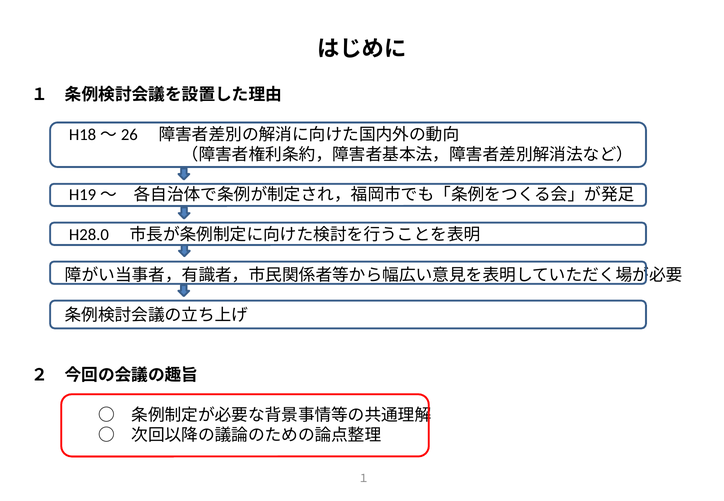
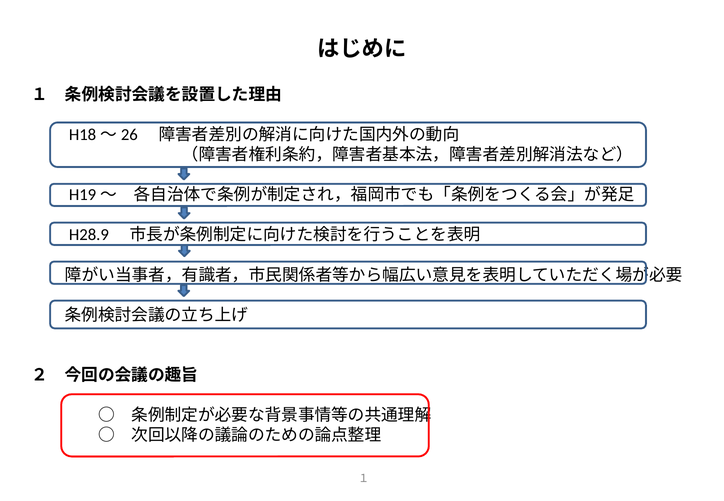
H28.0: H28.0 -> H28.9 (89, 235)
